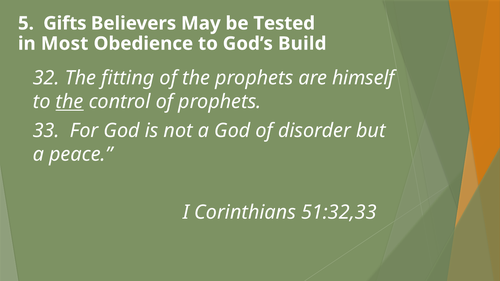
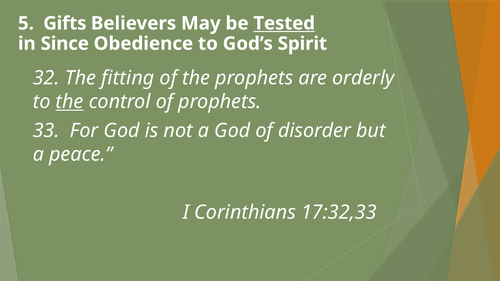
Tested underline: none -> present (284, 23)
Most: Most -> Since (65, 44)
Build: Build -> Spirit (302, 44)
himself: himself -> orderly (363, 78)
51:32,33: 51:32,33 -> 17:32,33 (339, 212)
